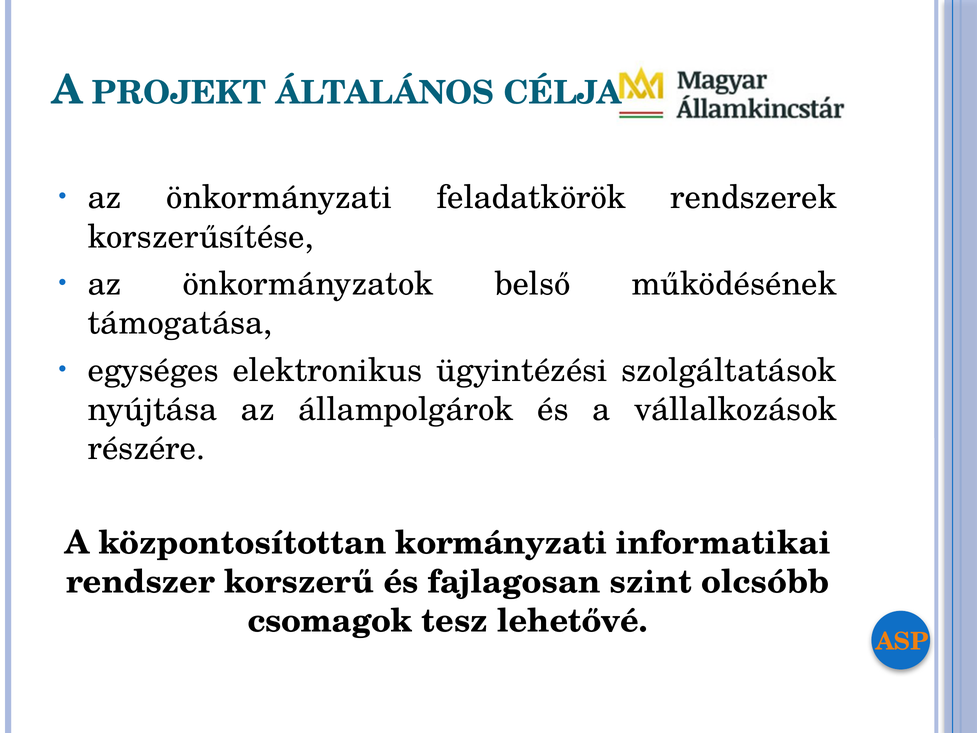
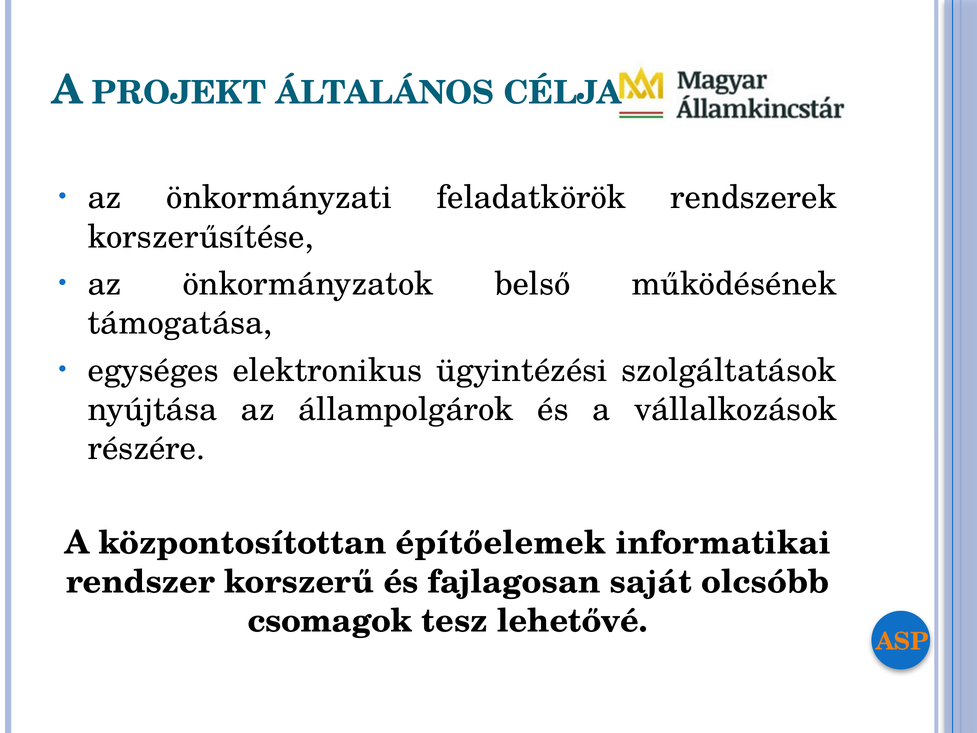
kormányzati: kormányzati -> építőelemek (501, 543)
szint: szint -> saját (651, 582)
